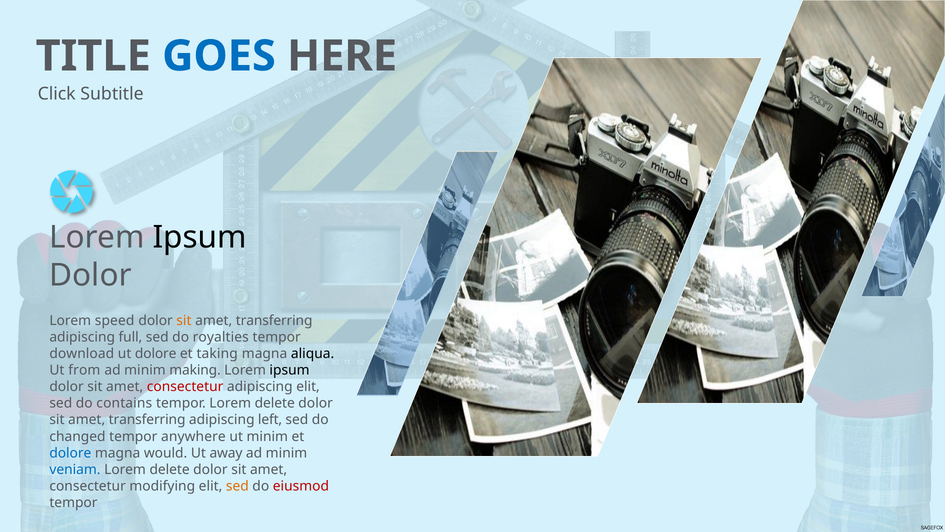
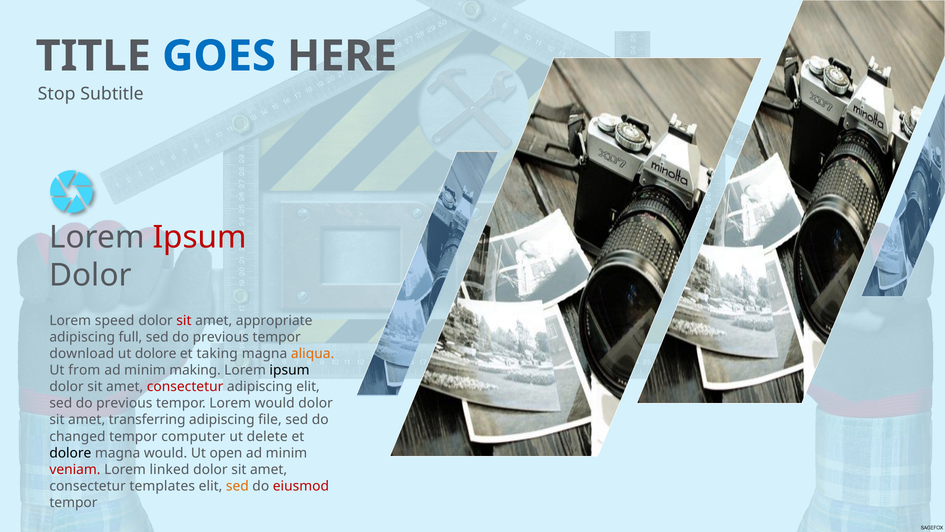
Click: Click -> Stop (57, 94)
Ipsum colour: black -> red (200, 237)
sit colour: orange -> red (184, 320)
transferring: transferring -> appropriate (274, 320)
royalties: royalties -> previous (221, 337)
aliqua colour: black -> orange (313, 353)
contains: contains -> previous (124, 403)
tempor Lorem delete: delete -> would (275, 403)
left: left -> file (270, 420)
anywhere: anywhere -> computer (193, 436)
ut minim: minim -> delete (267, 436)
dolore colour: blue -> black (70, 453)
away: away -> open (226, 453)
veniam colour: blue -> red (75, 469)
delete: delete -> linked (170, 469)
modifying: modifying -> templates (162, 486)
